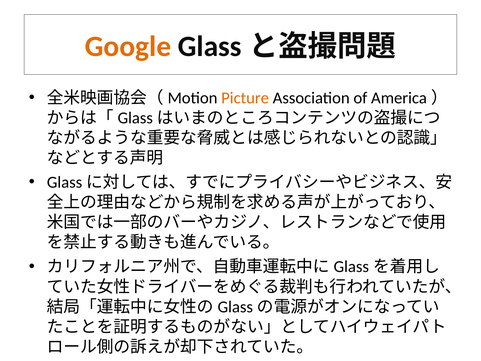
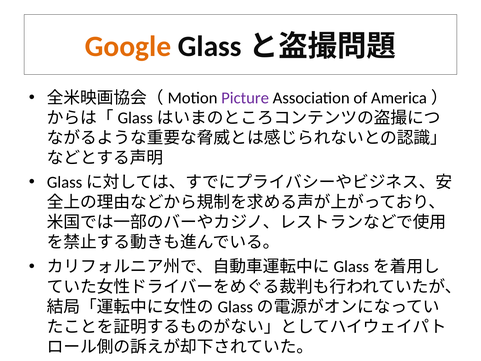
Picture colour: orange -> purple (245, 98)
